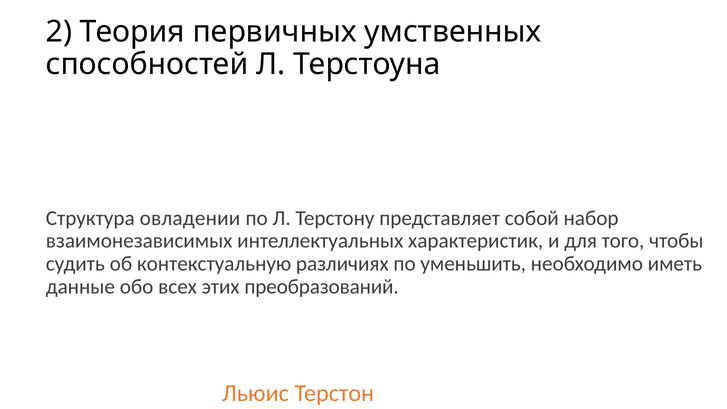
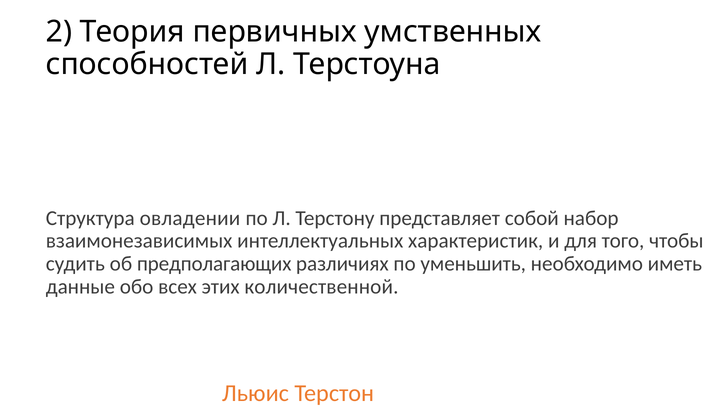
контекстуальную: контекстуальную -> предполагающих (214, 264)
преобразований: преобразований -> количественной (321, 287)
